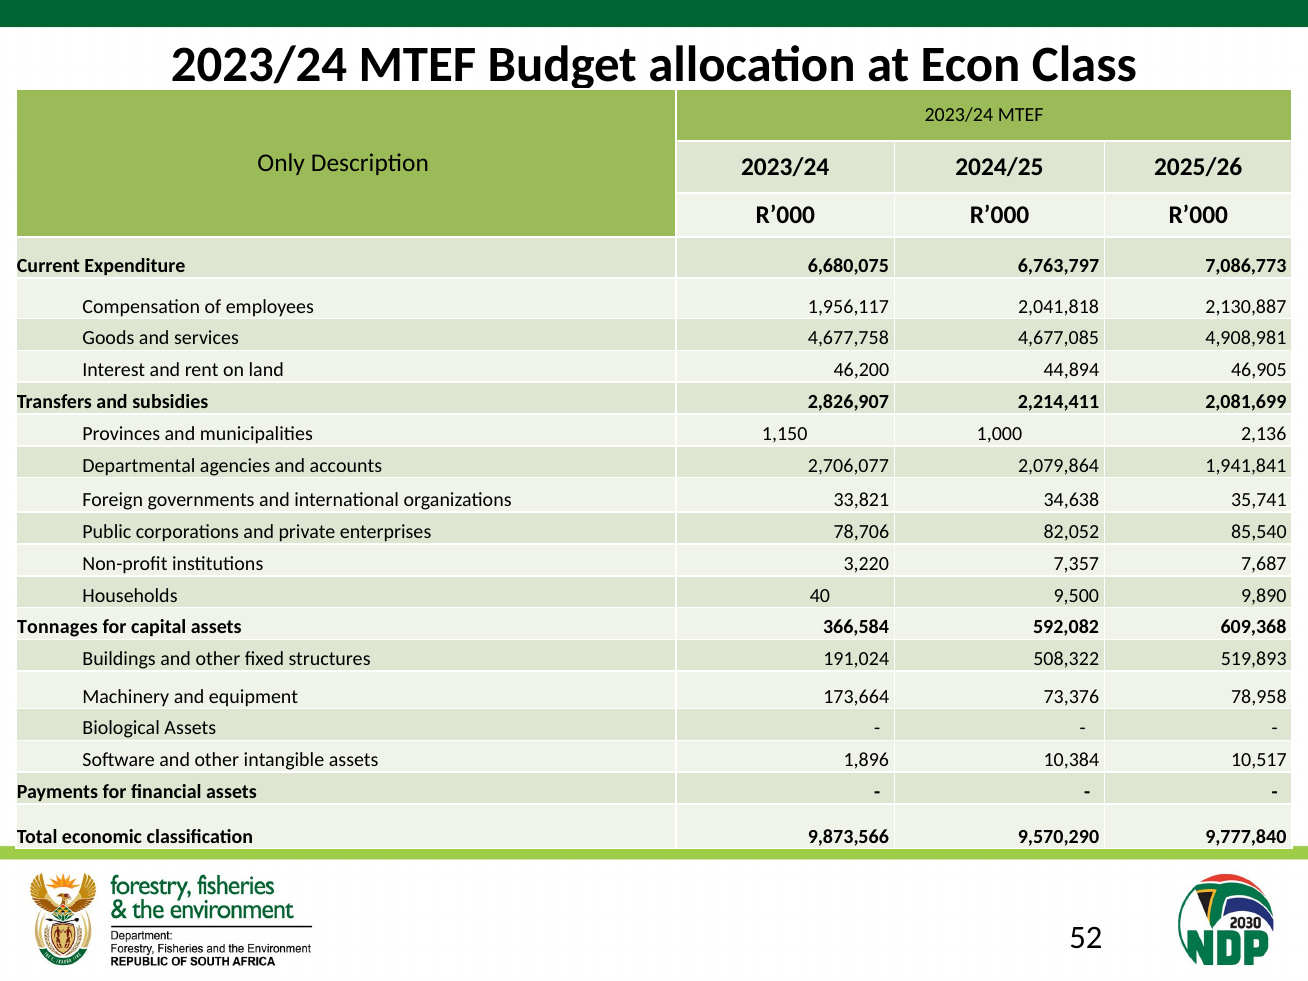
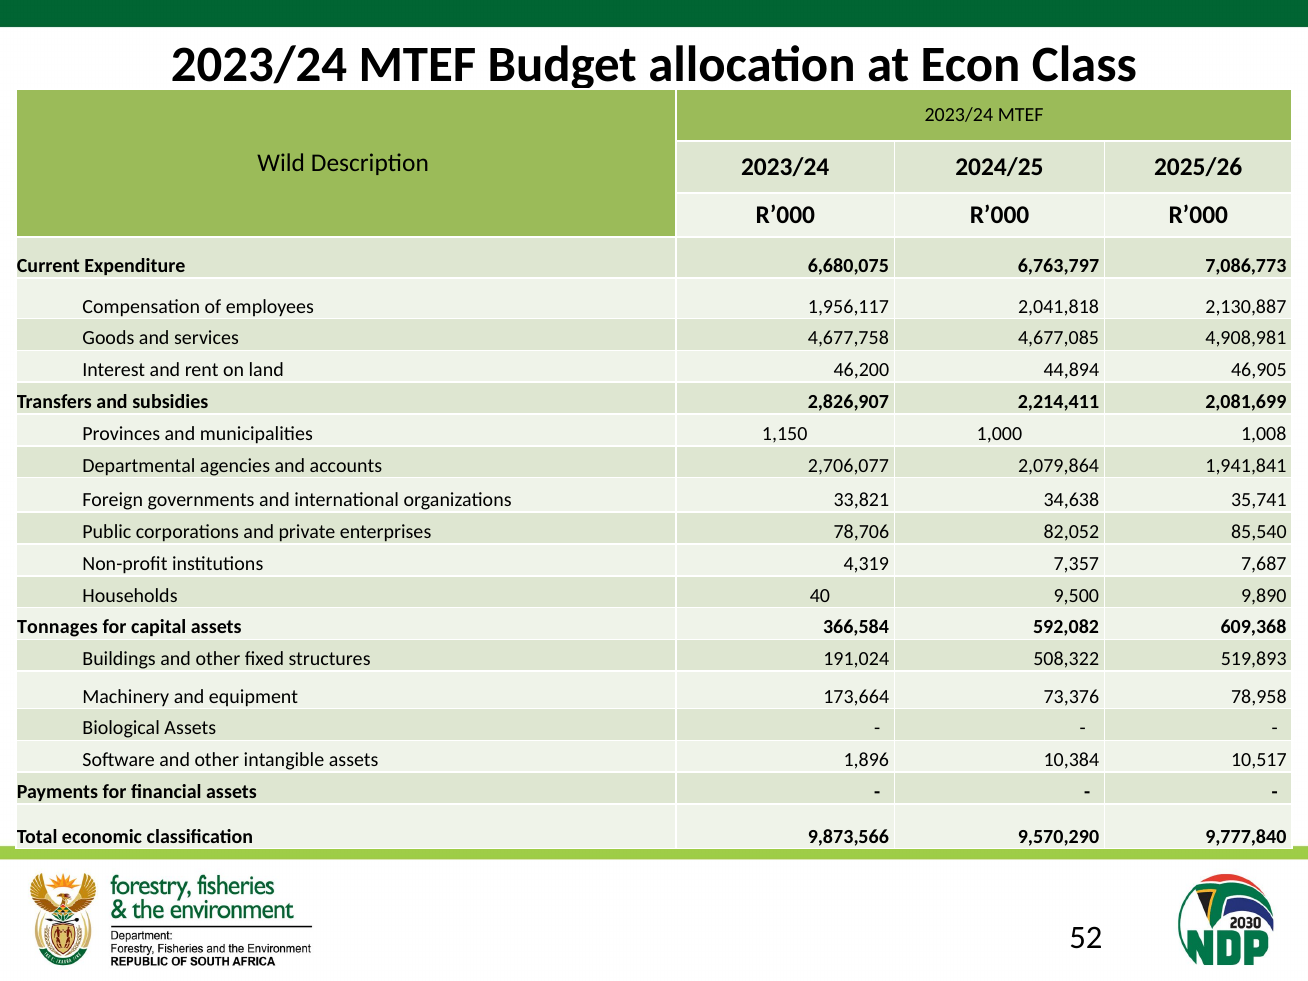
Only: Only -> Wild (281, 163)
2,136: 2,136 -> 1,008 (1264, 434)
3,220: 3,220 -> 4,319 (866, 564)
